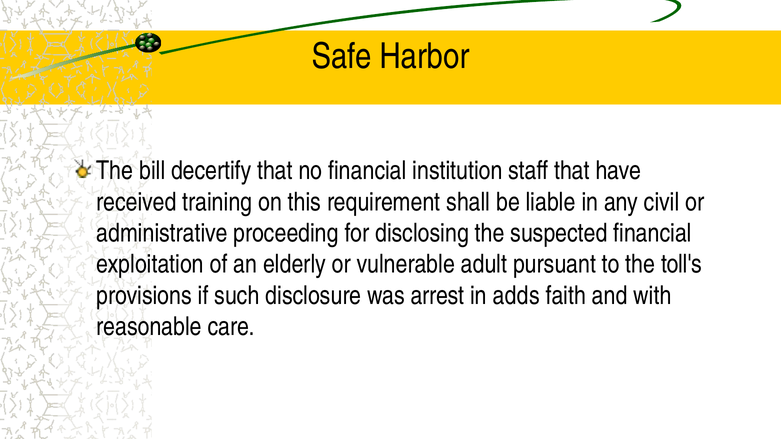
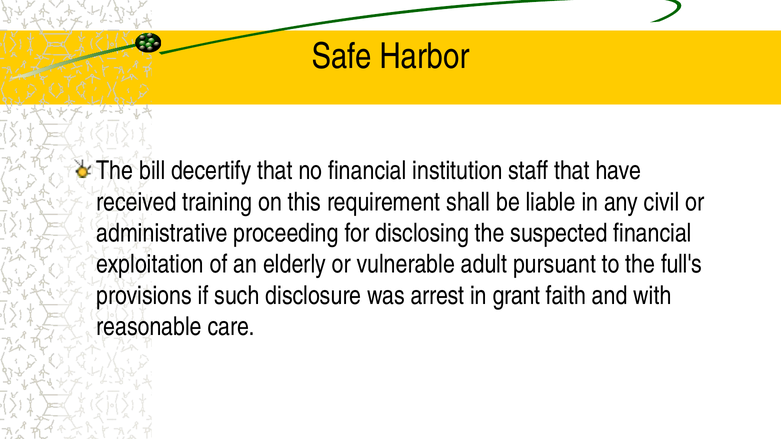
toll's: toll's -> full's (682, 265)
adds: adds -> grant (516, 296)
